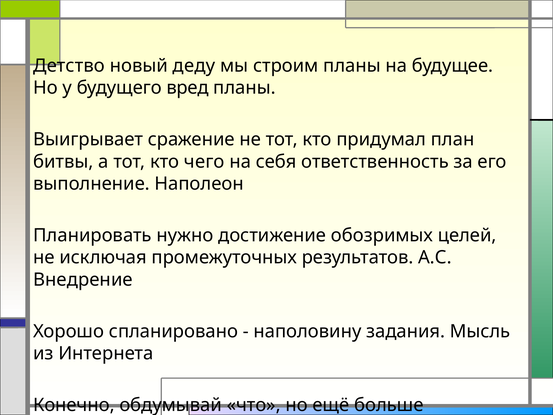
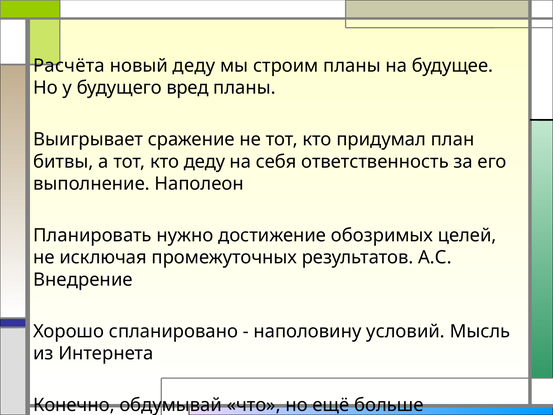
Детство: Детство -> Расчёта (69, 66)
кто чего: чего -> деду (204, 162)
задания: задания -> условий (406, 331)
